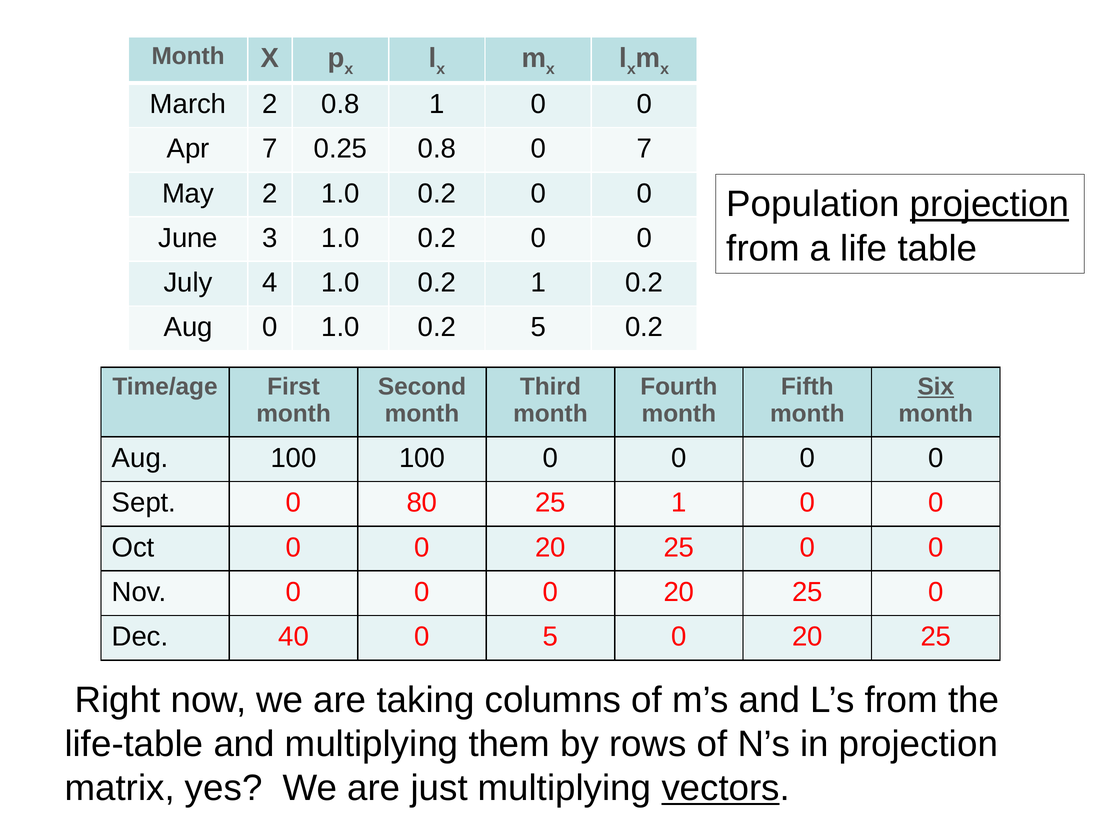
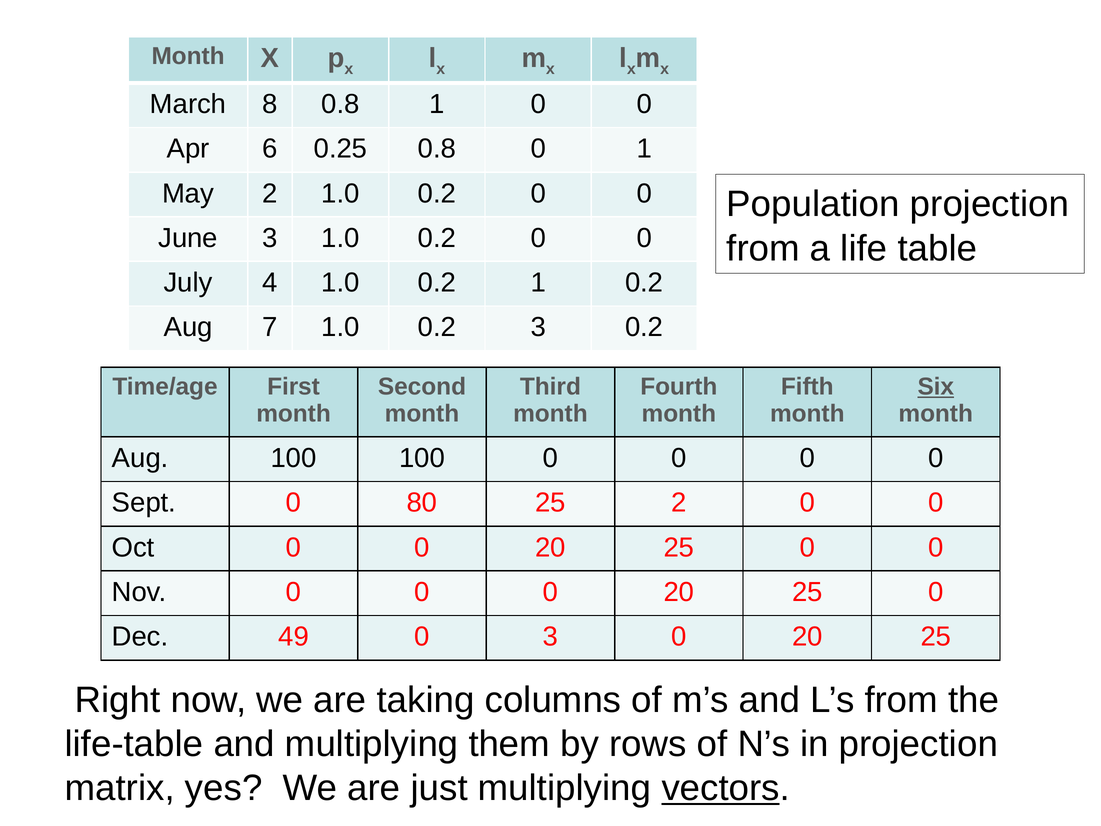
March 2: 2 -> 8 (270, 104)
Apr 7: 7 -> 6 (270, 149)
0 7: 7 -> 1 (644, 149)
projection underline: present -> none (989, 204)
Aug 0: 0 -> 7 (270, 327)
0.2 5: 5 -> 3 (538, 327)
25 1: 1 -> 2 (679, 503)
40: 40 -> 49 (294, 637)
0 5: 5 -> 3 (550, 637)
